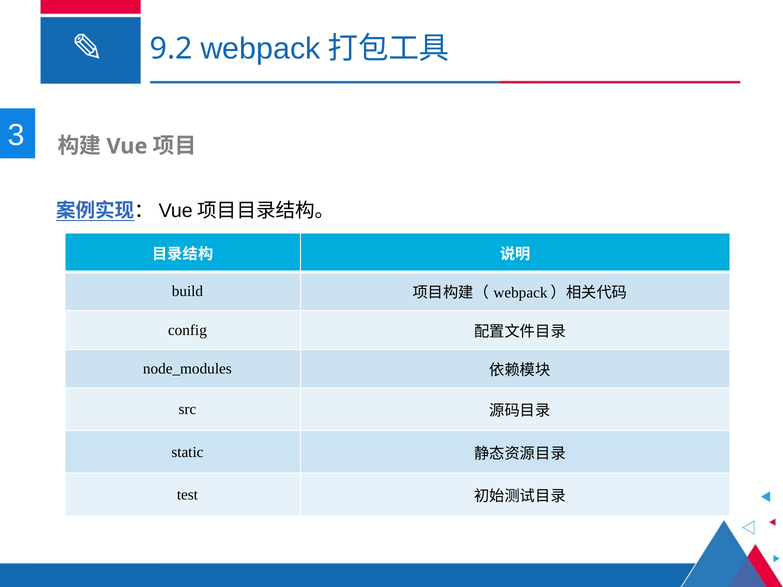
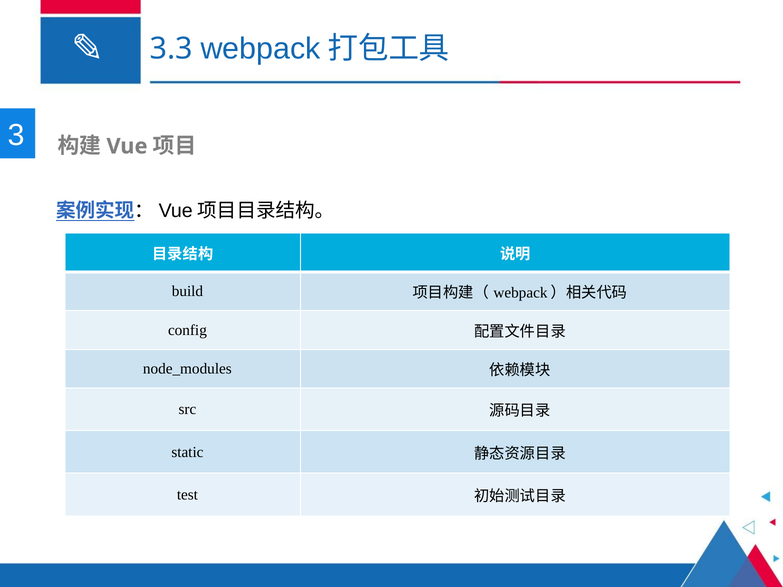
9.2: 9.2 -> 3.3 (171, 49)
